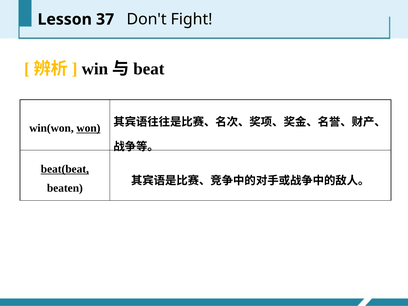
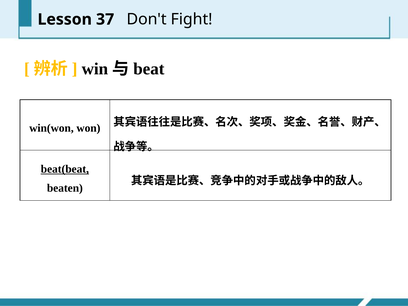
won underline: present -> none (88, 128)
